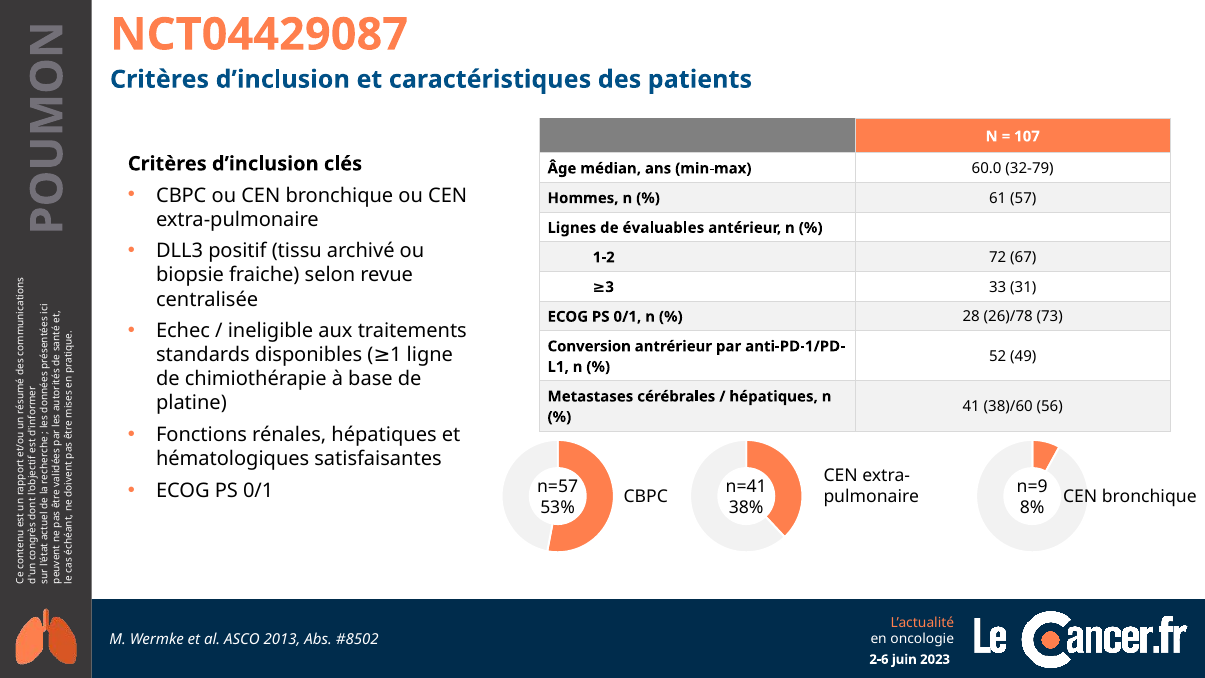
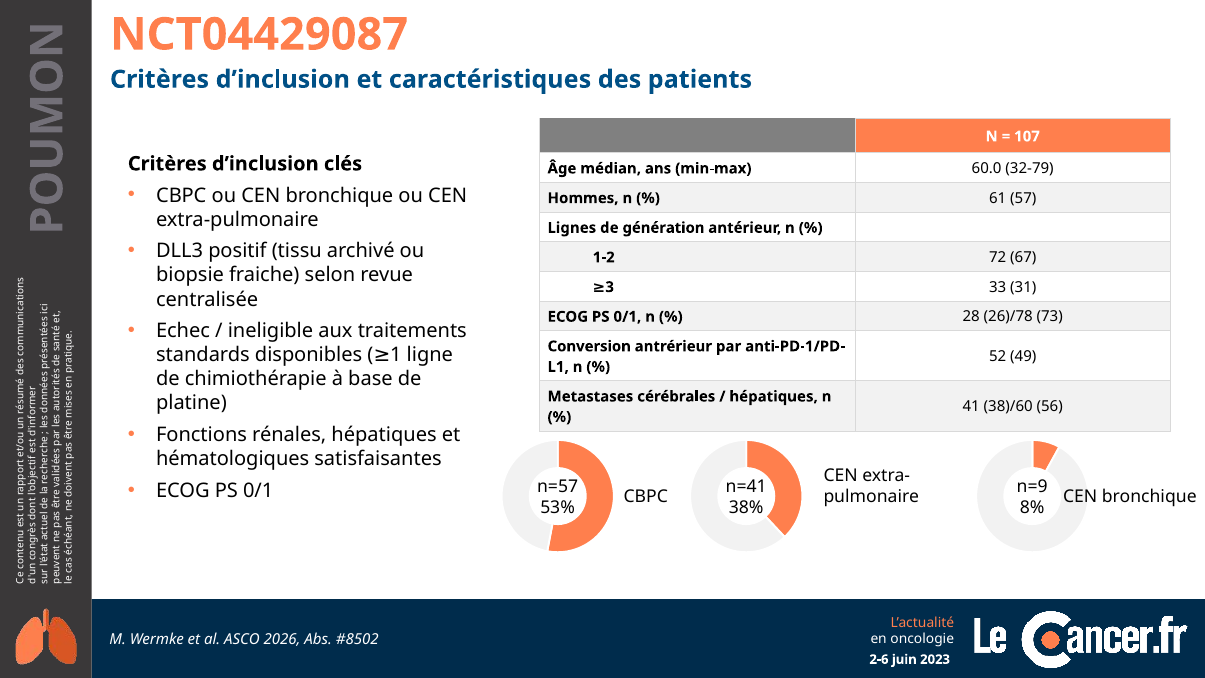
évaluables: évaluables -> génération (664, 228)
2013: 2013 -> 2026 (282, 639)
